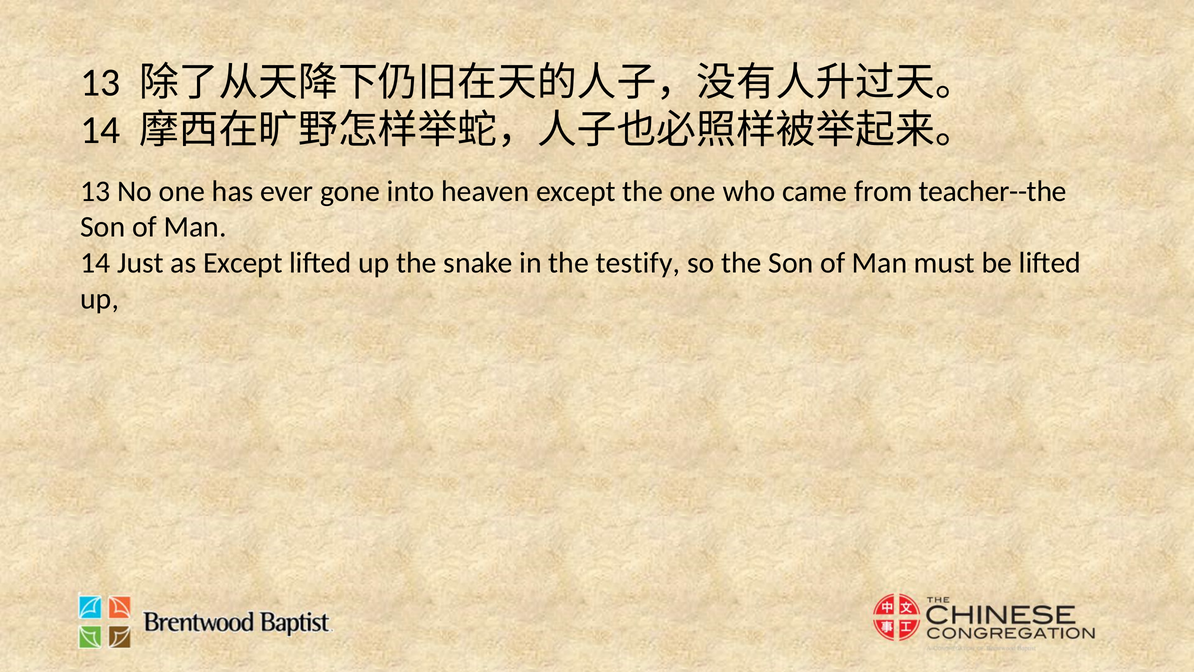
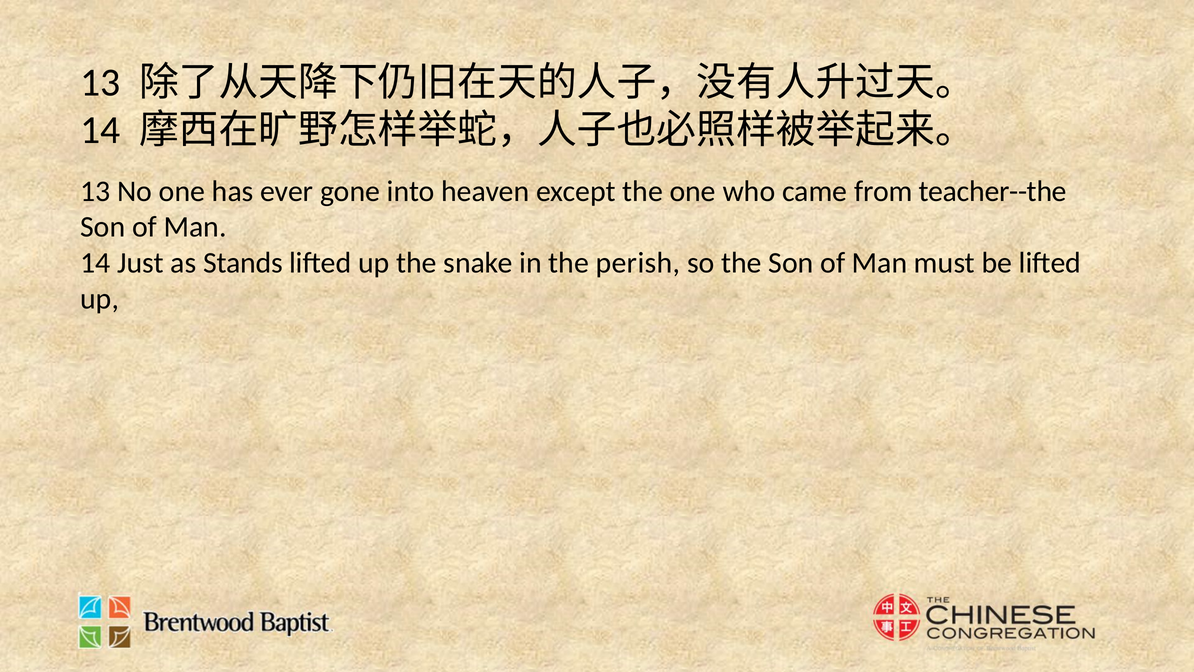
as Except: Except -> Stands (243, 263)
testify: testify -> perish (638, 263)
